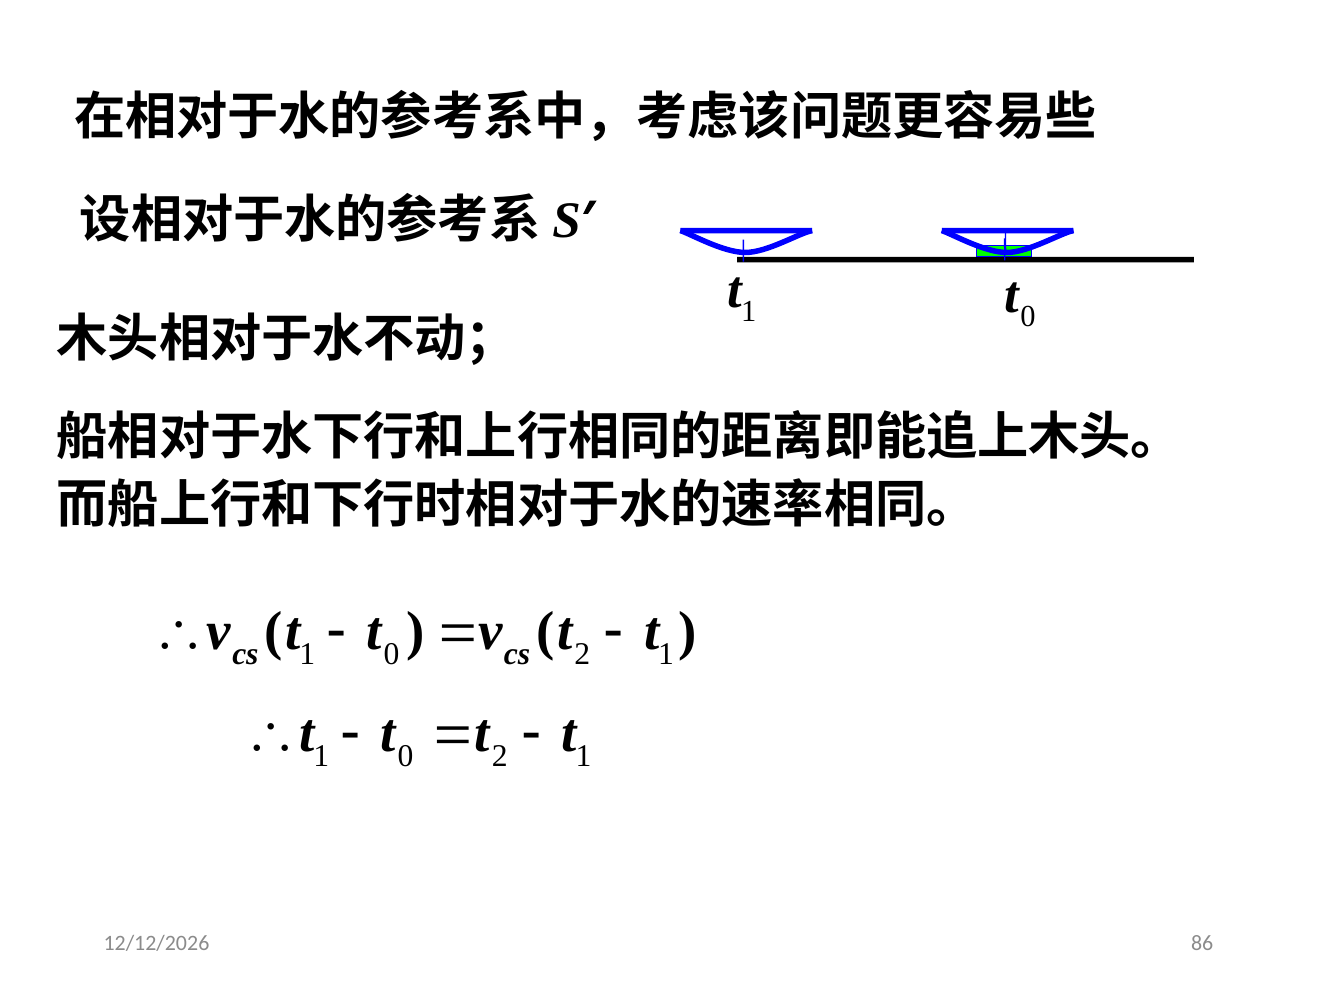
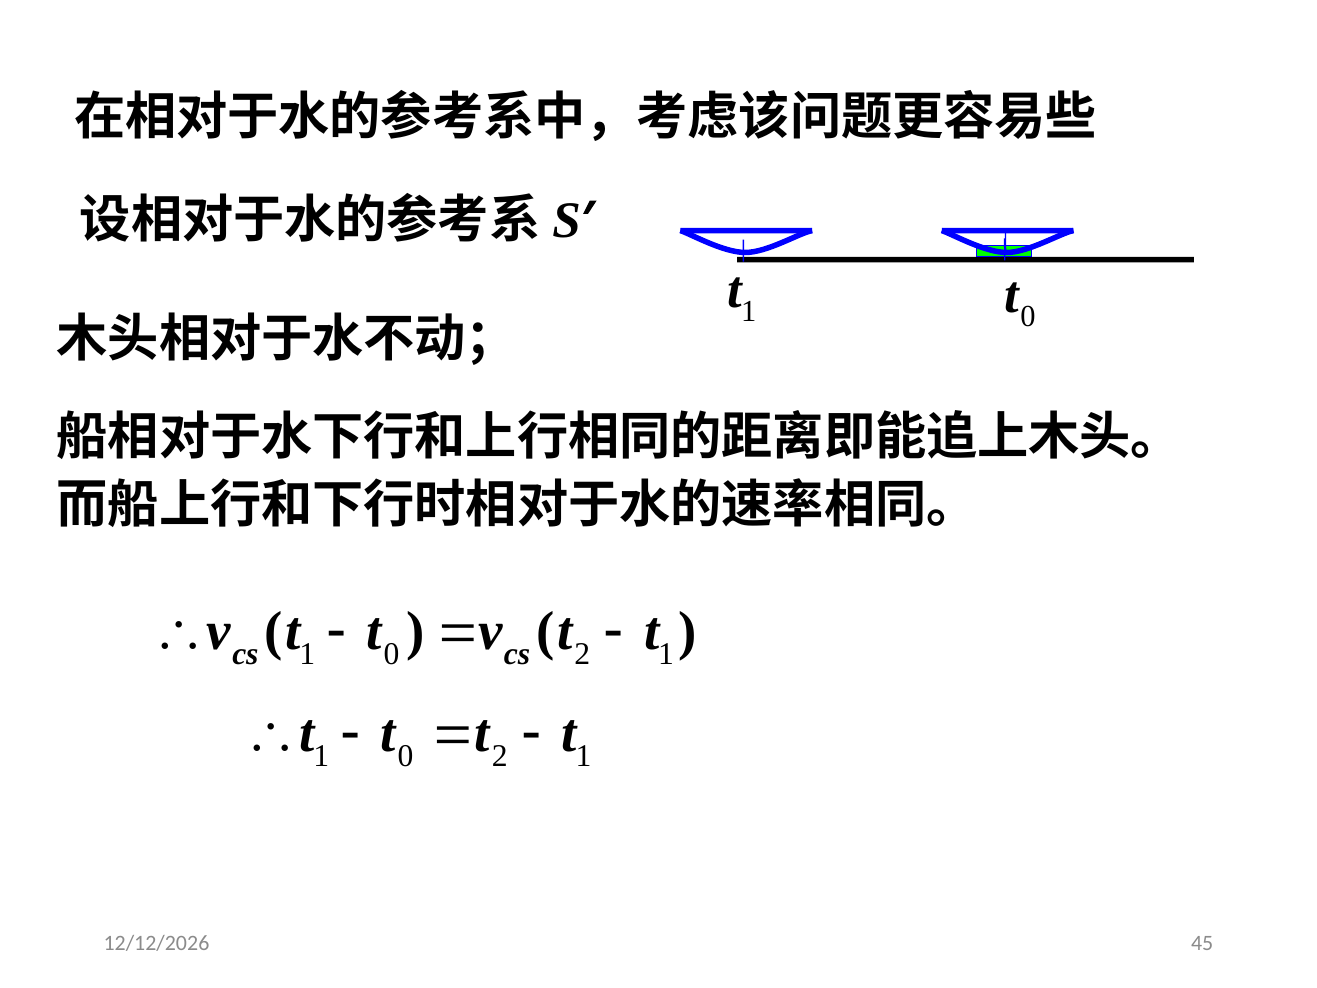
86: 86 -> 45 (1202, 943)
